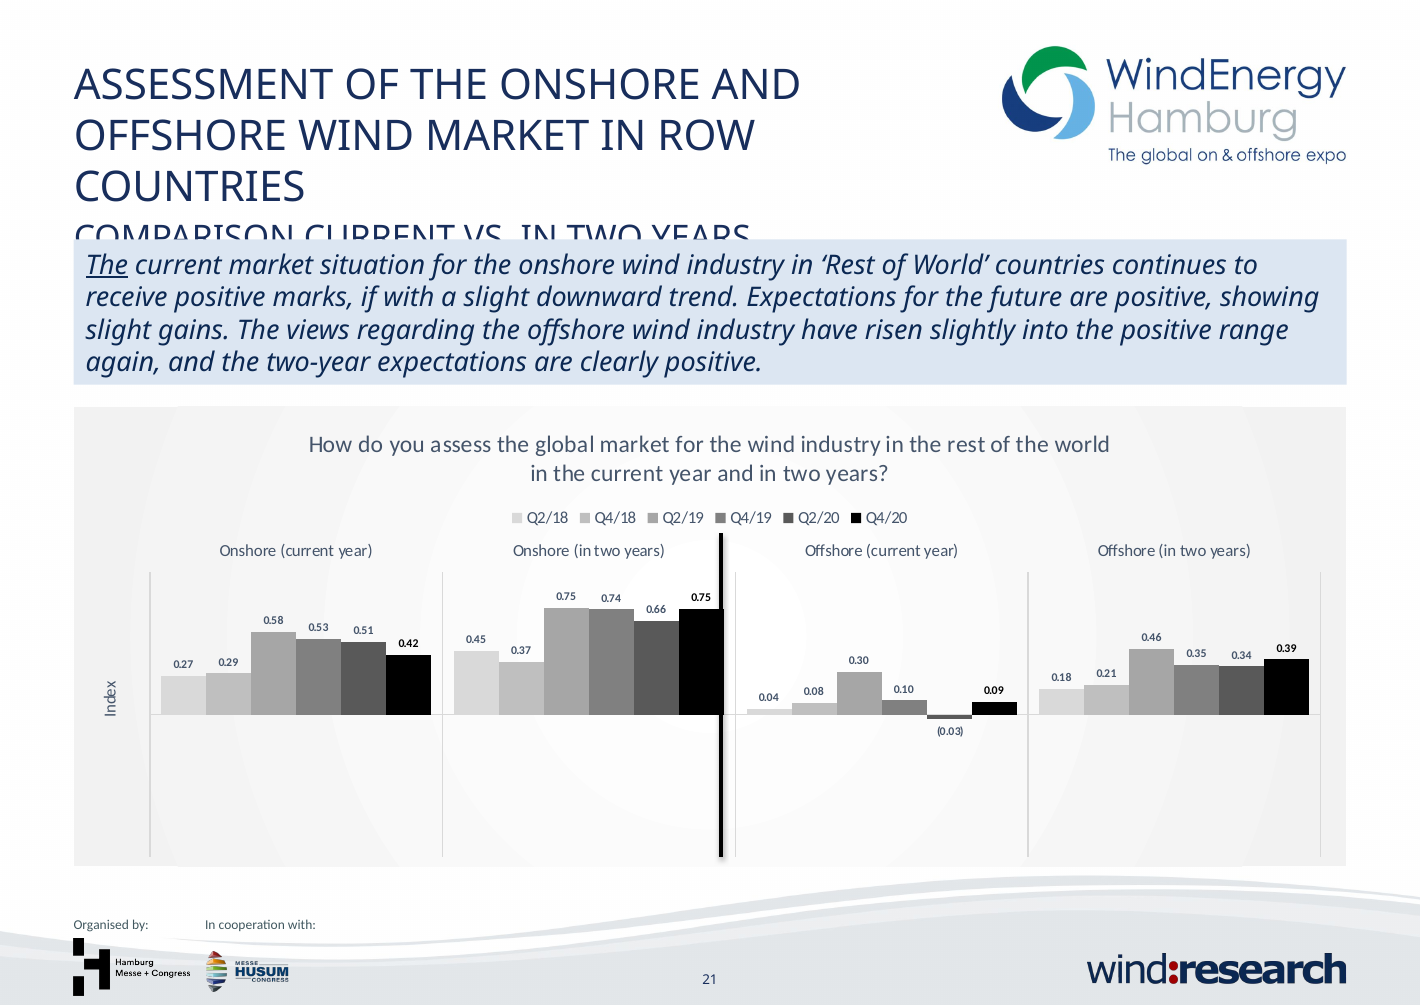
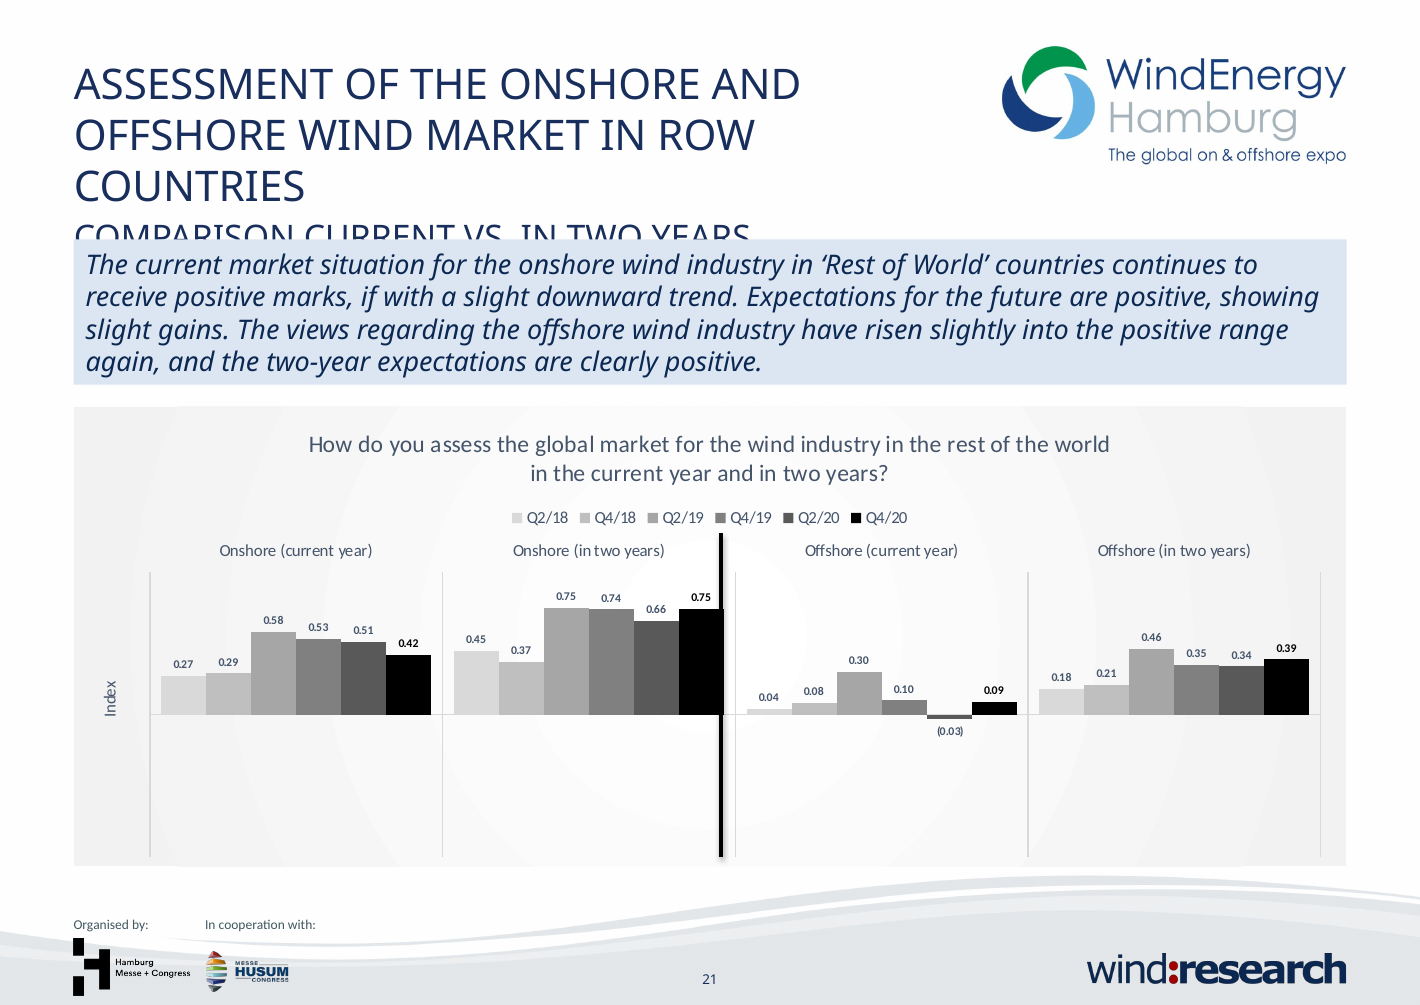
The underline: present -> none (107, 265)
